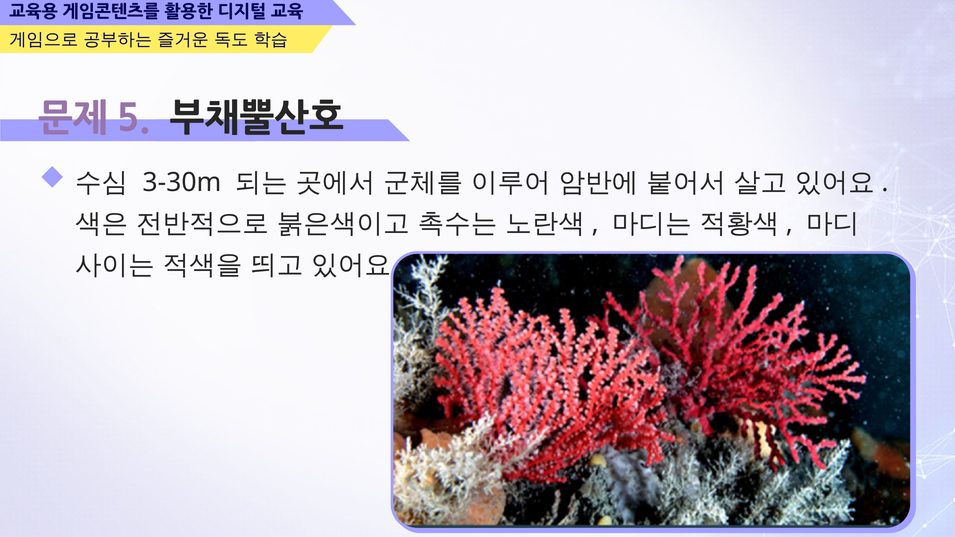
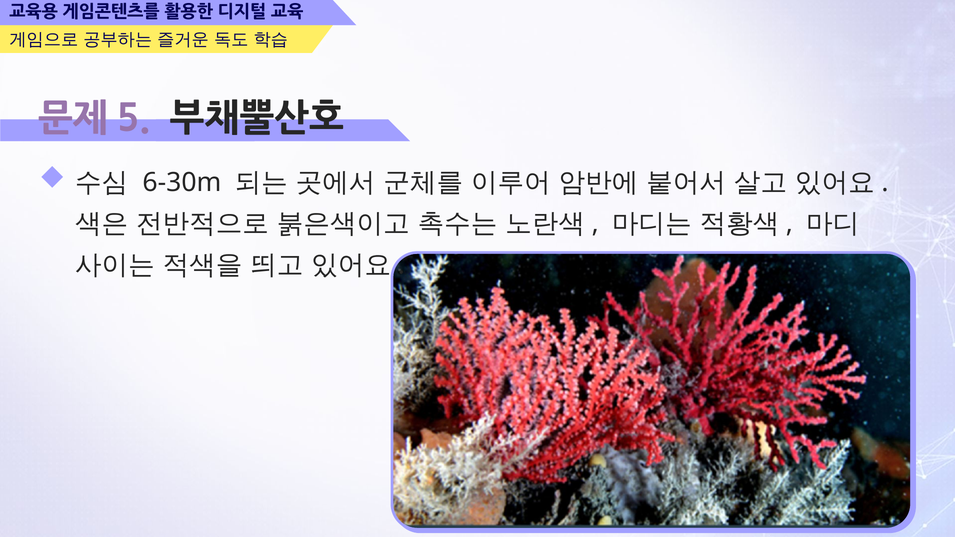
3-30m: 3-30m -> 6-30m (182, 182)
